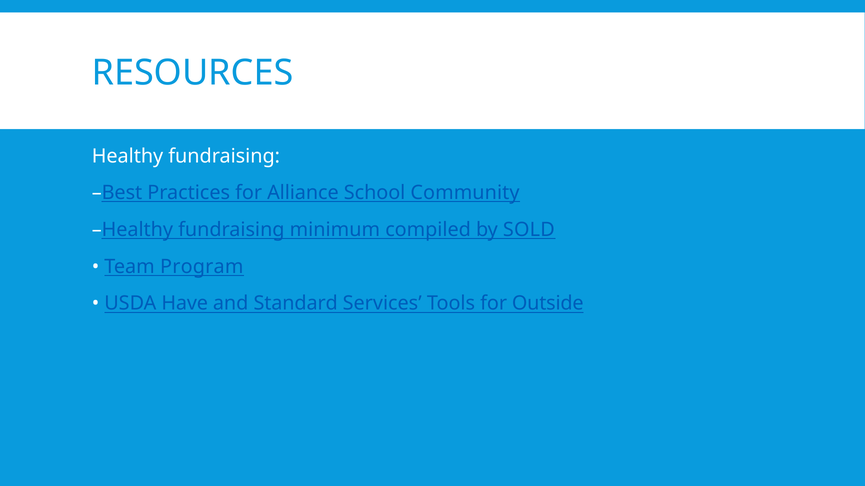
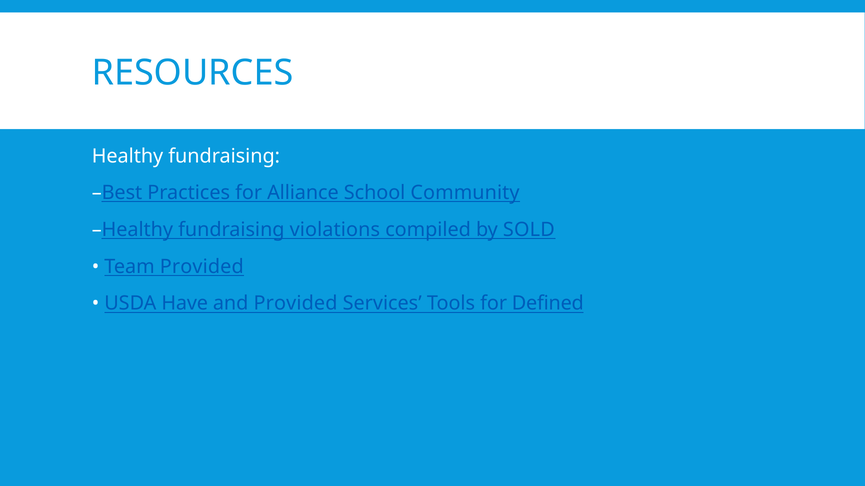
minimum: minimum -> violations (335, 230)
Team Program: Program -> Provided (202, 267)
and Standard: Standard -> Provided (296, 304)
Outside: Outside -> Defined (548, 304)
